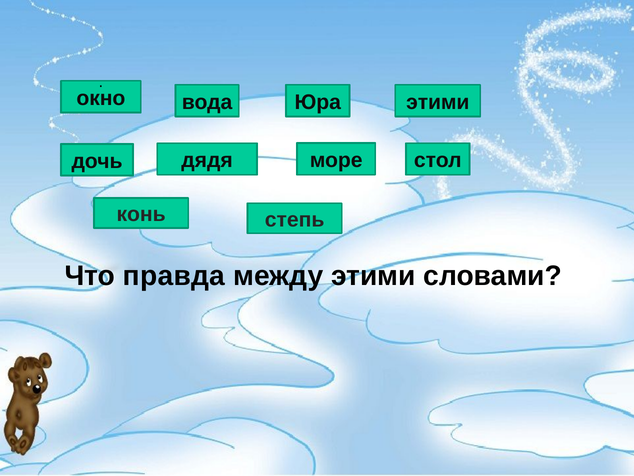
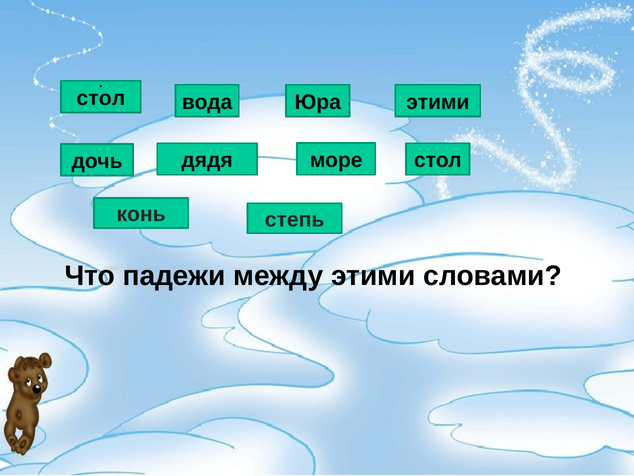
окно: окно -> стол (101, 98)
правда: правда -> падежи (174, 276)
